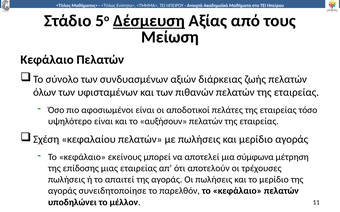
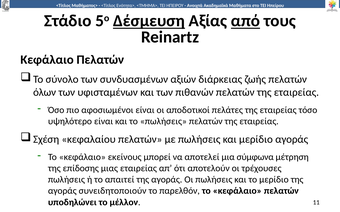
από underline: none -> present (245, 21)
Μείωση: Μείωση -> Reinartz (170, 37)
το αυξήσουν: αυξήσουν -> πωλήσεις (163, 122)
συνειδητοποίησε: συνειδητοποίησε -> συνειδητοποιούν (113, 191)
